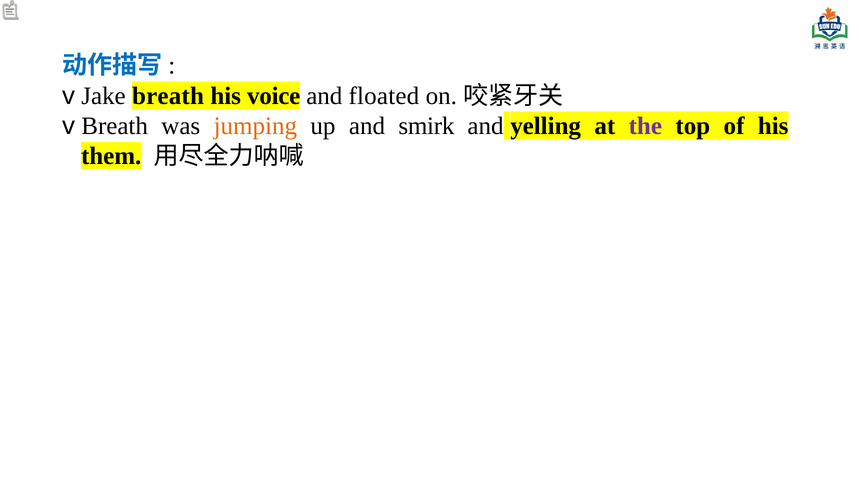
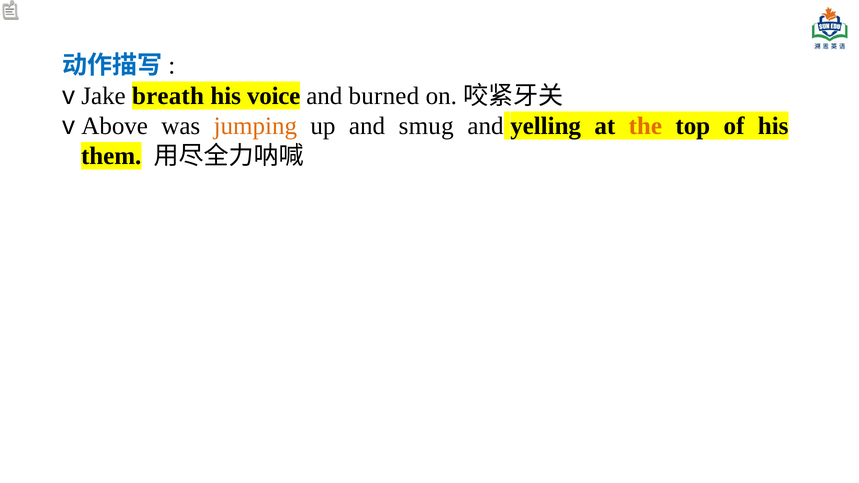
floated: floated -> burned (384, 96)
v Breath: Breath -> Above (115, 126)
smirk: smirk -> smug (426, 126)
the colour: purple -> orange (645, 126)
